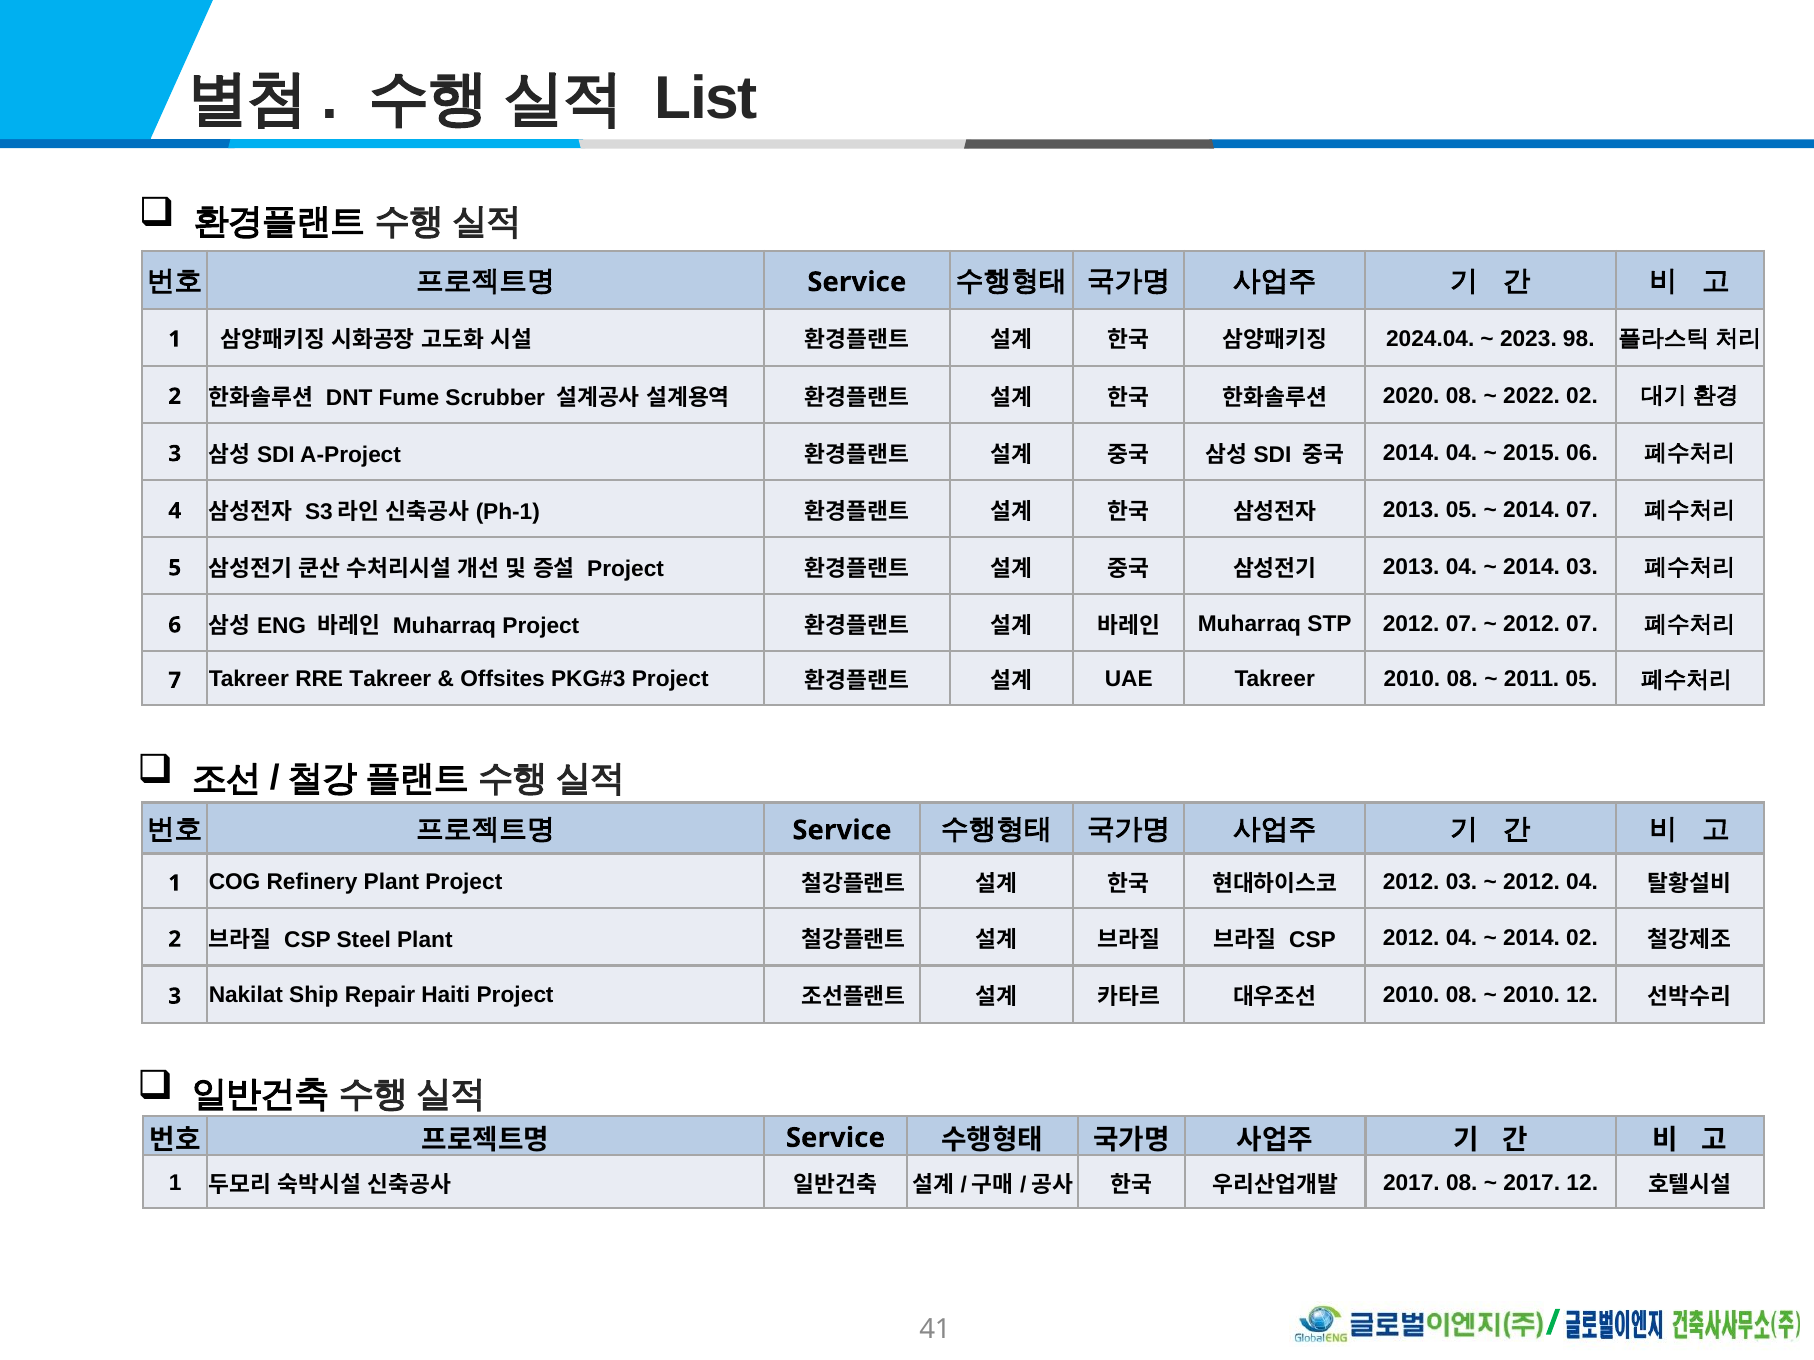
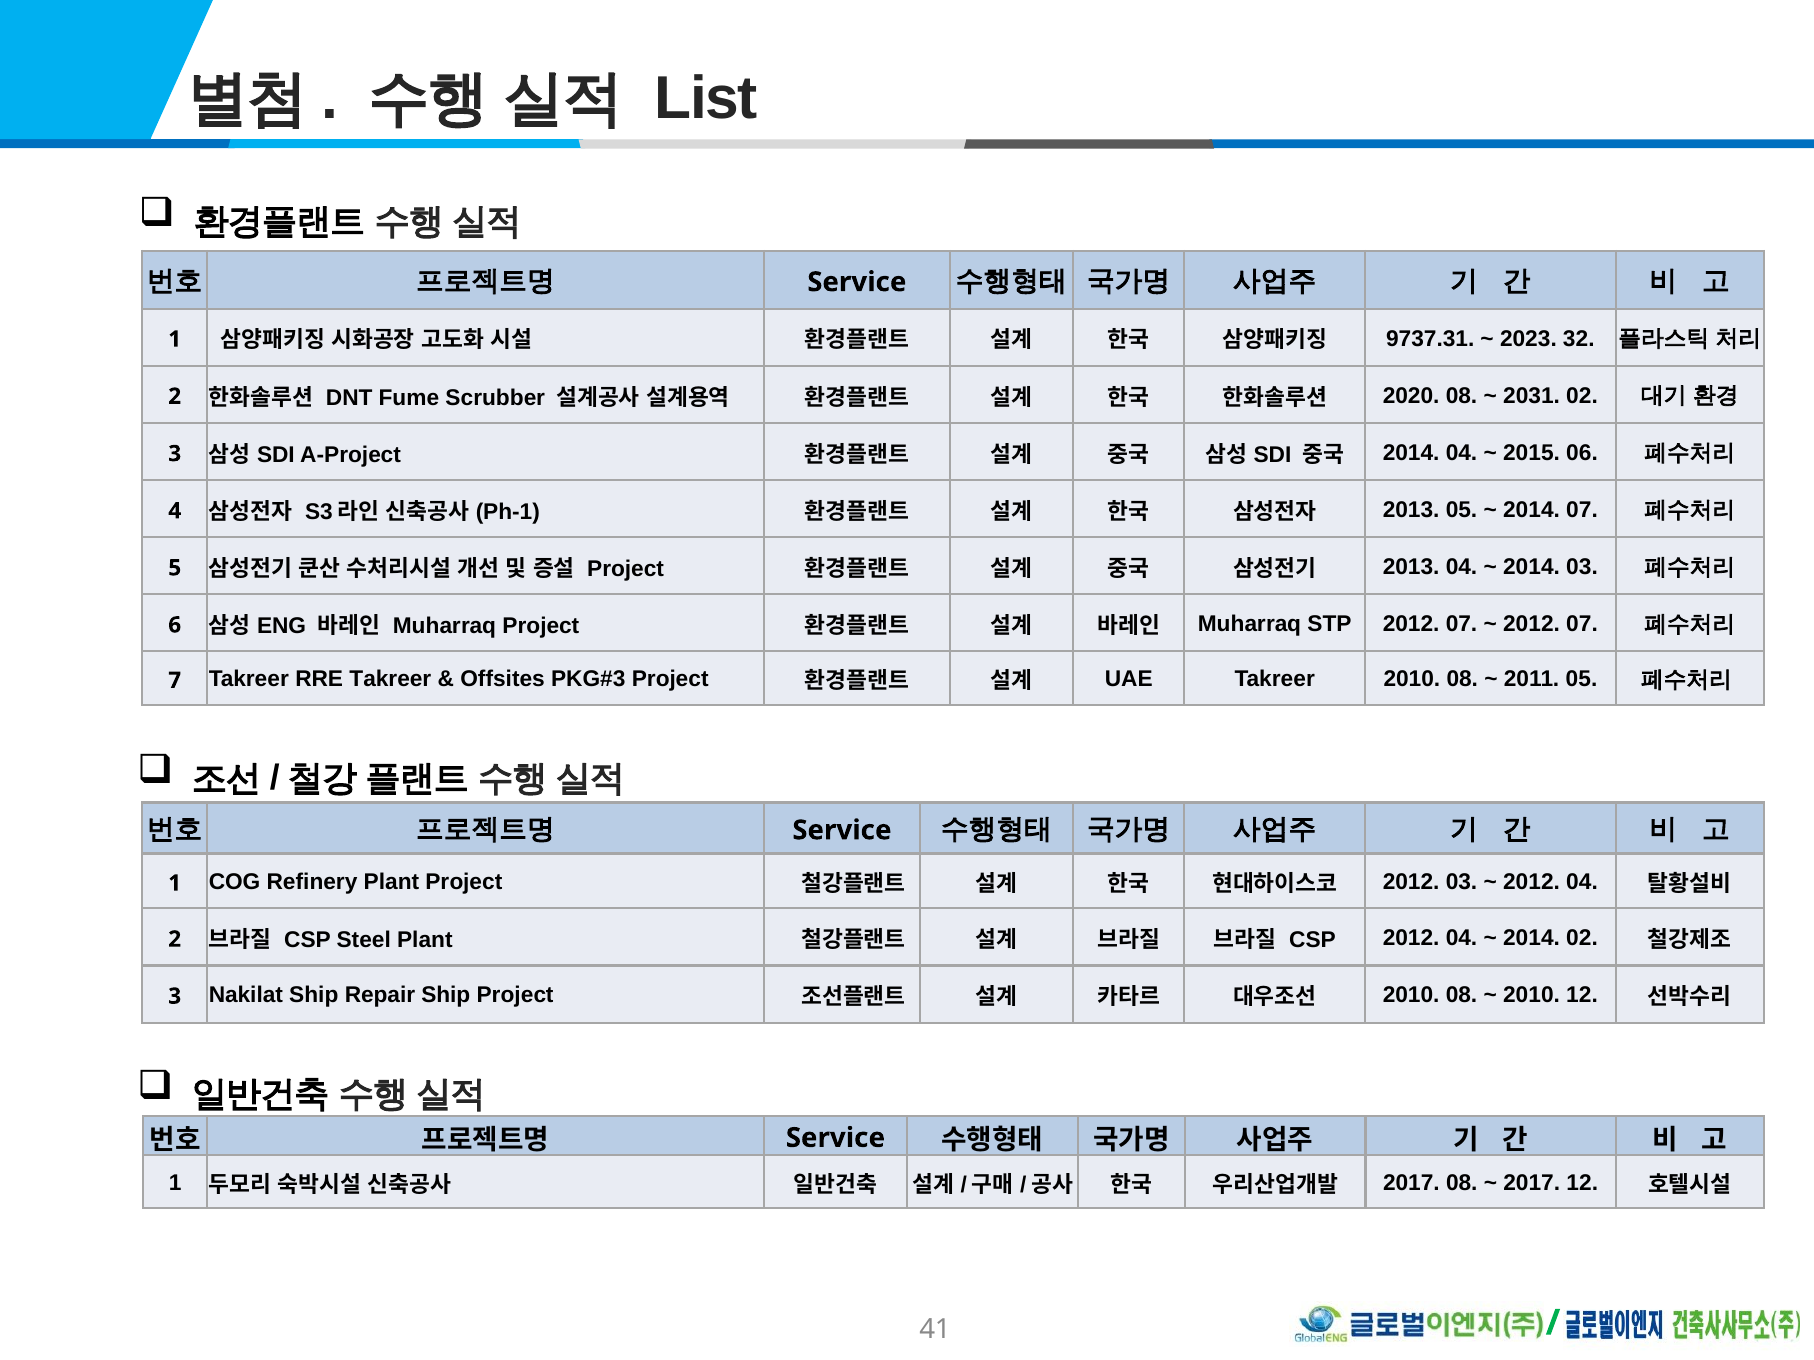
2024.04: 2024.04 -> 9737.31 (1430, 339)
98: 98 -> 32 (1579, 339)
2022: 2022 -> 2031 (1532, 396)
Repair Haiti: Haiti -> Ship (446, 996)
